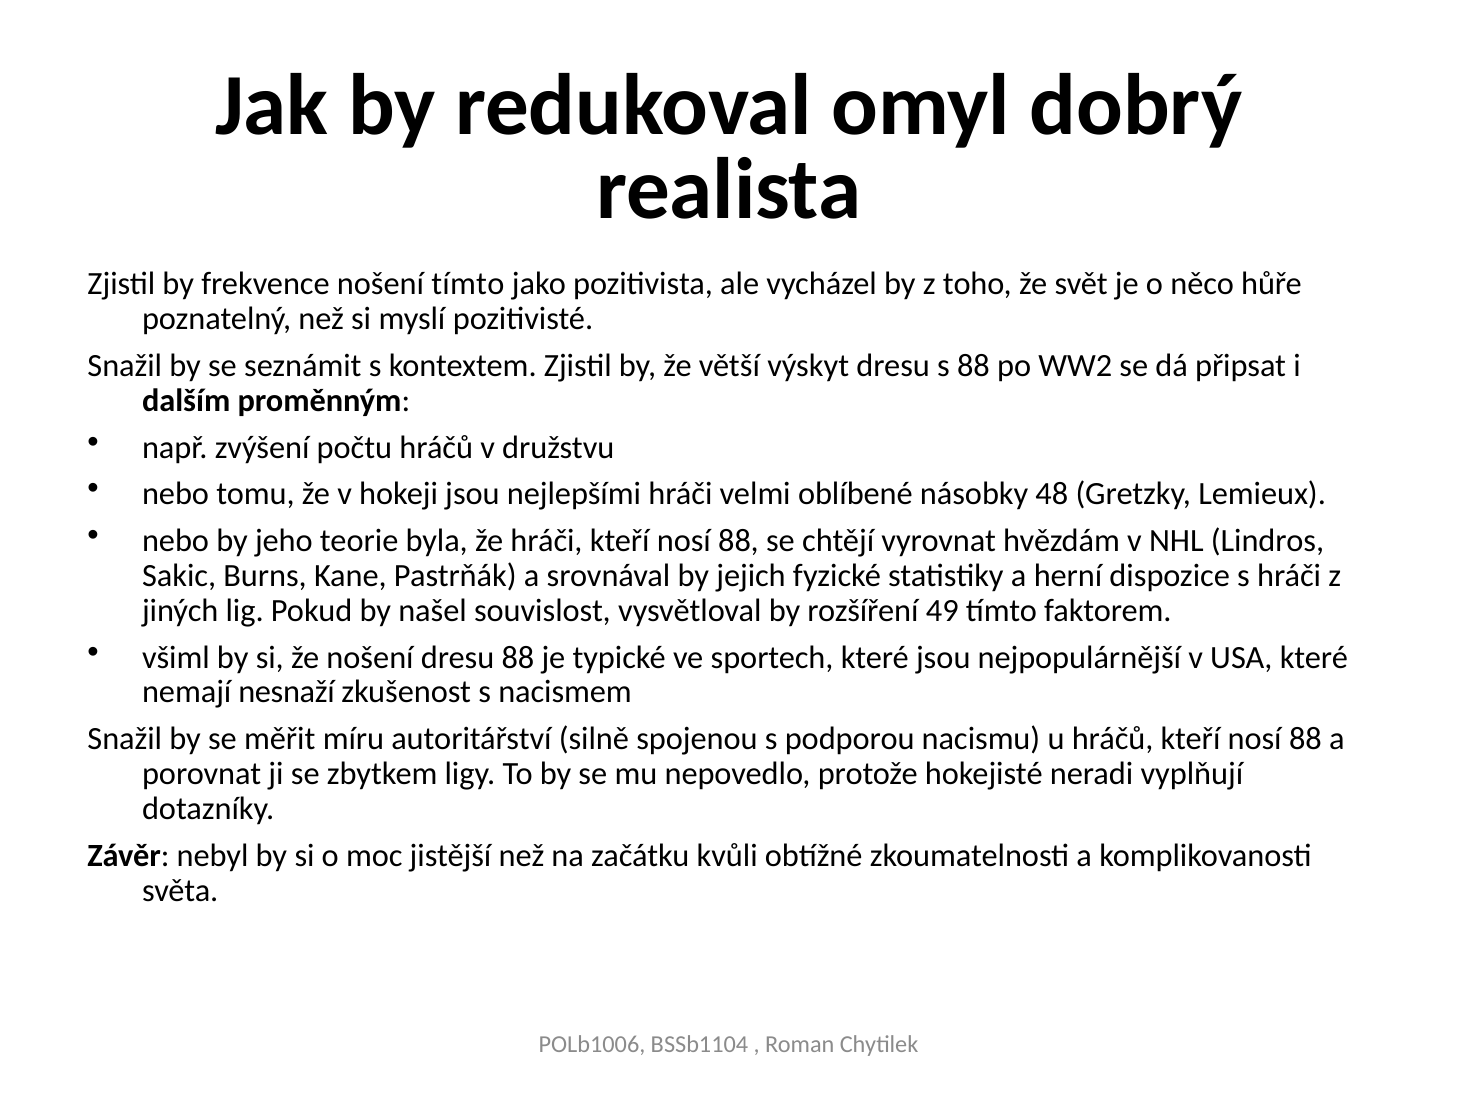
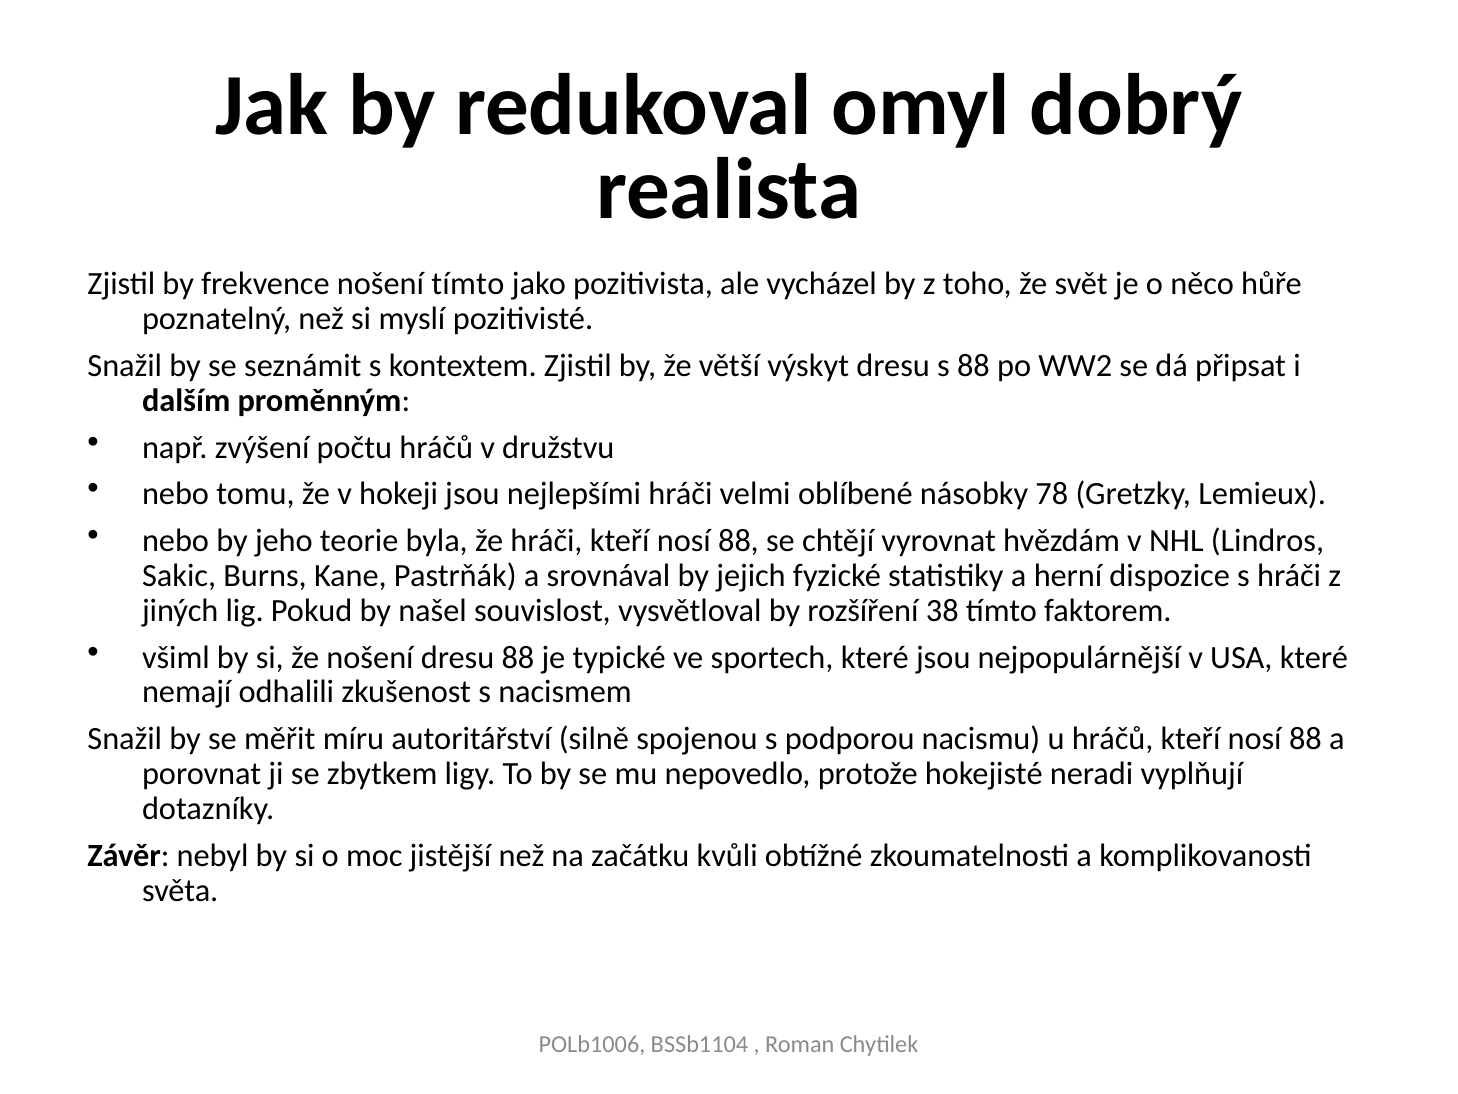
48: 48 -> 78 (1052, 494)
49: 49 -> 38 (942, 610)
nesnaží: nesnaží -> odhalili (286, 692)
